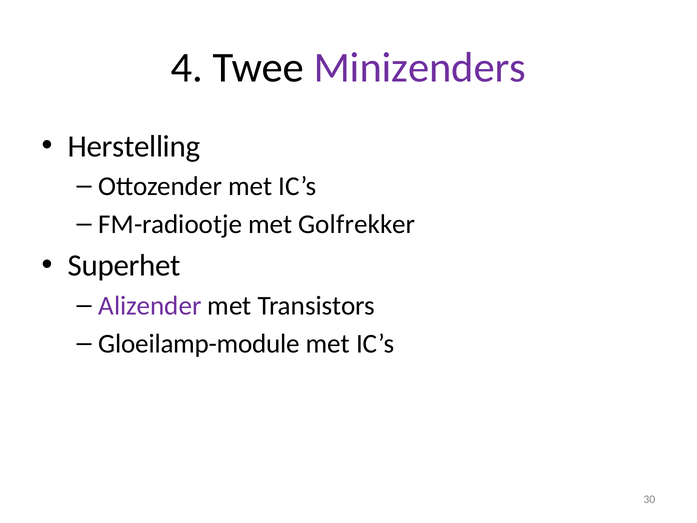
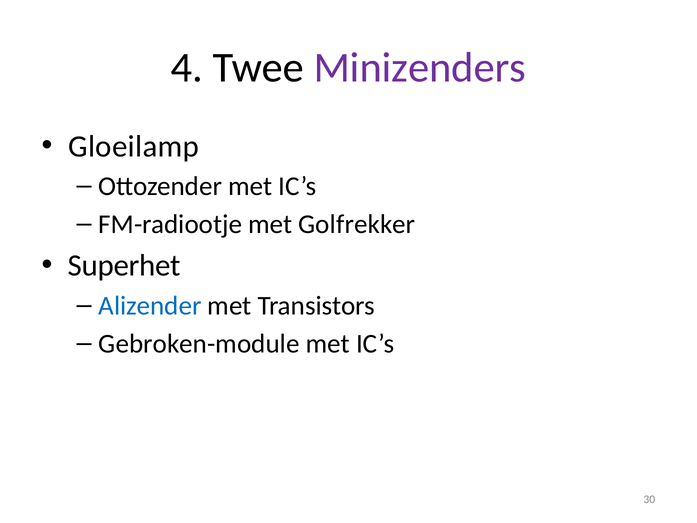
Herstelling: Herstelling -> Gloeilamp (134, 146)
Alizender colour: purple -> blue (150, 306)
Gloeilamp-module: Gloeilamp-module -> Gebroken-module (199, 344)
